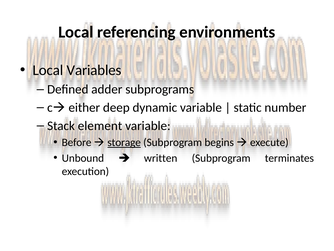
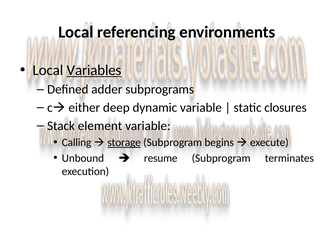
Variables underline: none -> present (94, 70)
number: number -> closures (285, 107)
Before: Before -> Calling (77, 142)
written: written -> resume (161, 158)
